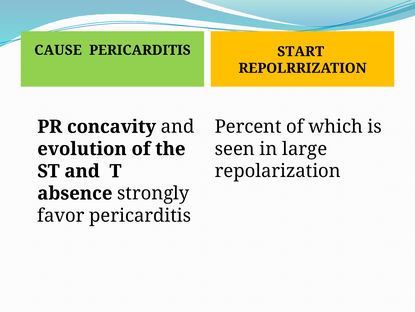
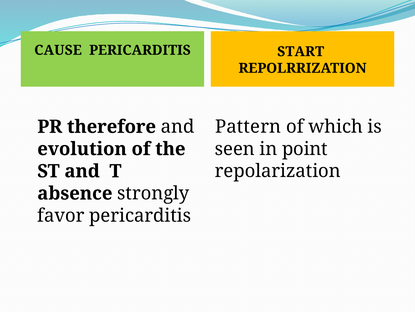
concavity: concavity -> therefore (112, 127)
Percent: Percent -> Pattern (248, 127)
large: large -> point (305, 149)
